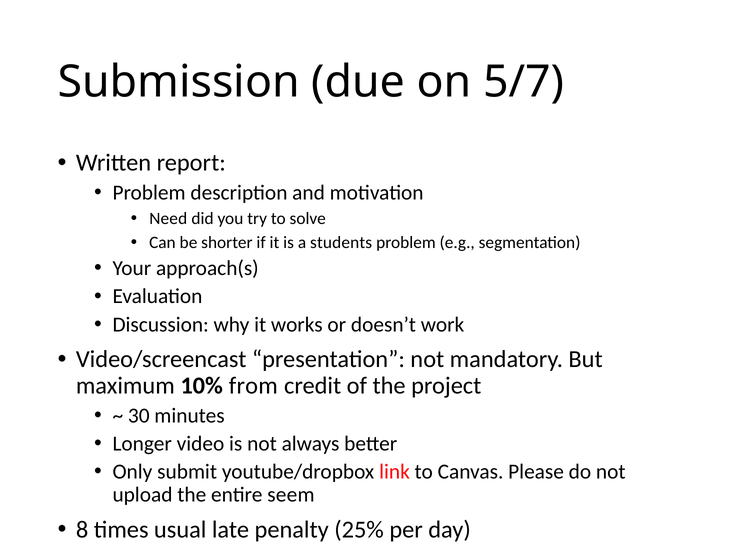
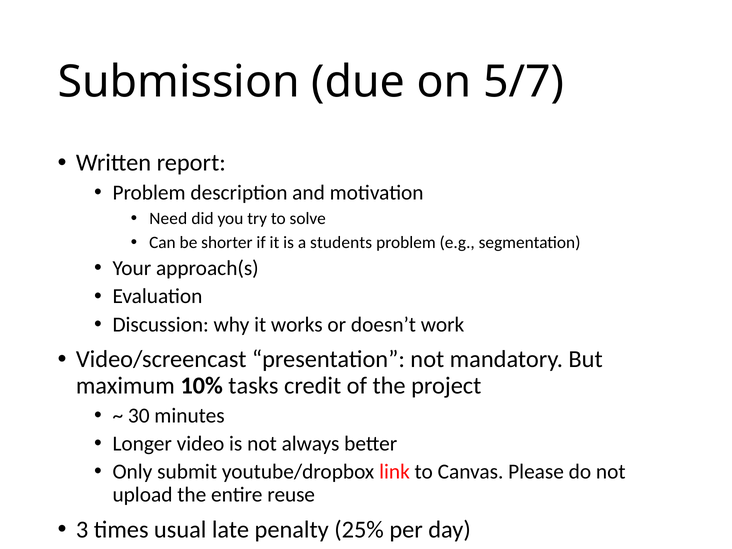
from: from -> tasks (253, 386)
seem: seem -> reuse (291, 495)
8: 8 -> 3 (82, 530)
